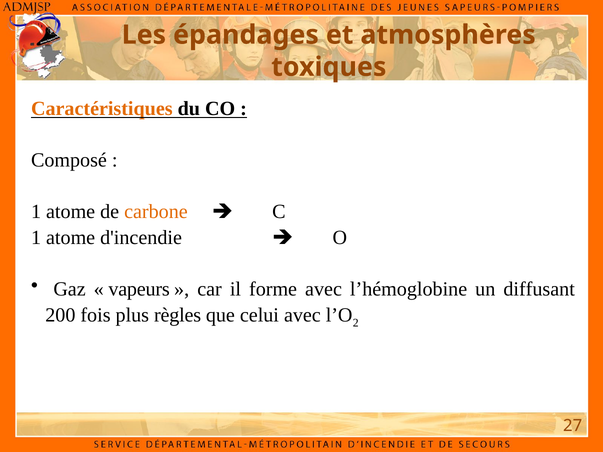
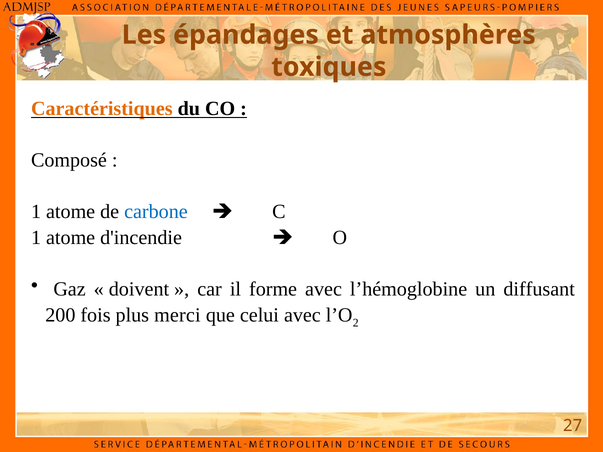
carbone colour: orange -> blue (156, 212)
vapeurs: vapeurs -> doivent (139, 289)
règles: règles -> merci (177, 315)
